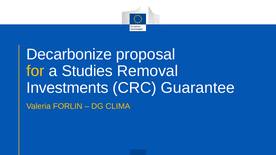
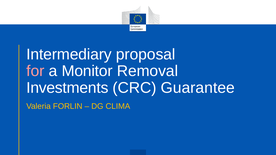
Decarbonize: Decarbonize -> Intermediary (69, 54)
for colour: yellow -> pink (35, 71)
Studies: Studies -> Monitor (87, 71)
